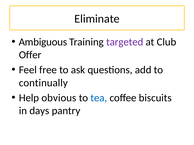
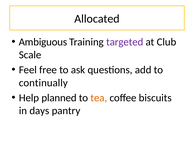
Eliminate: Eliminate -> Allocated (97, 19)
Offer: Offer -> Scale (30, 55)
obvious: obvious -> planned (59, 98)
tea colour: blue -> orange (99, 98)
